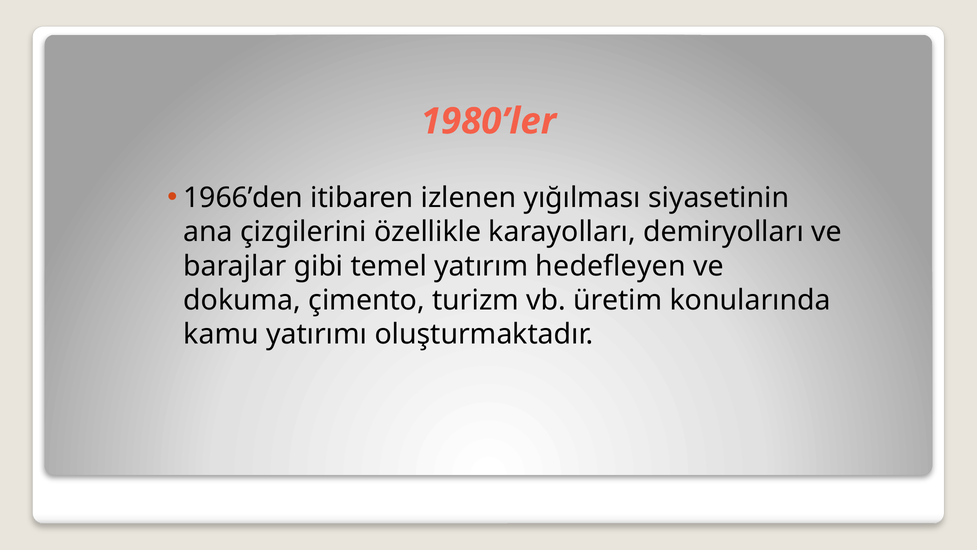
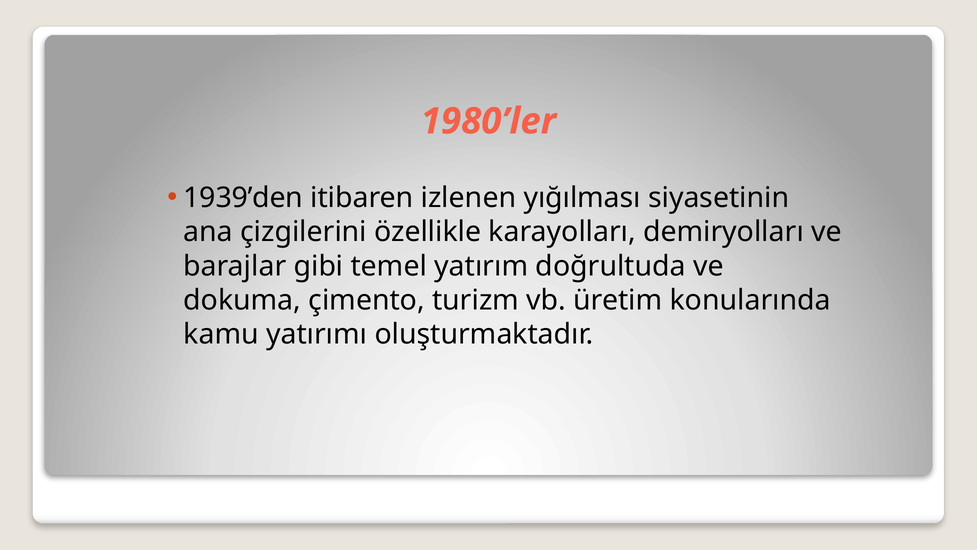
1966’den: 1966’den -> 1939’den (243, 198)
hedefleyen: hedefleyen -> doğrultuda (611, 266)
